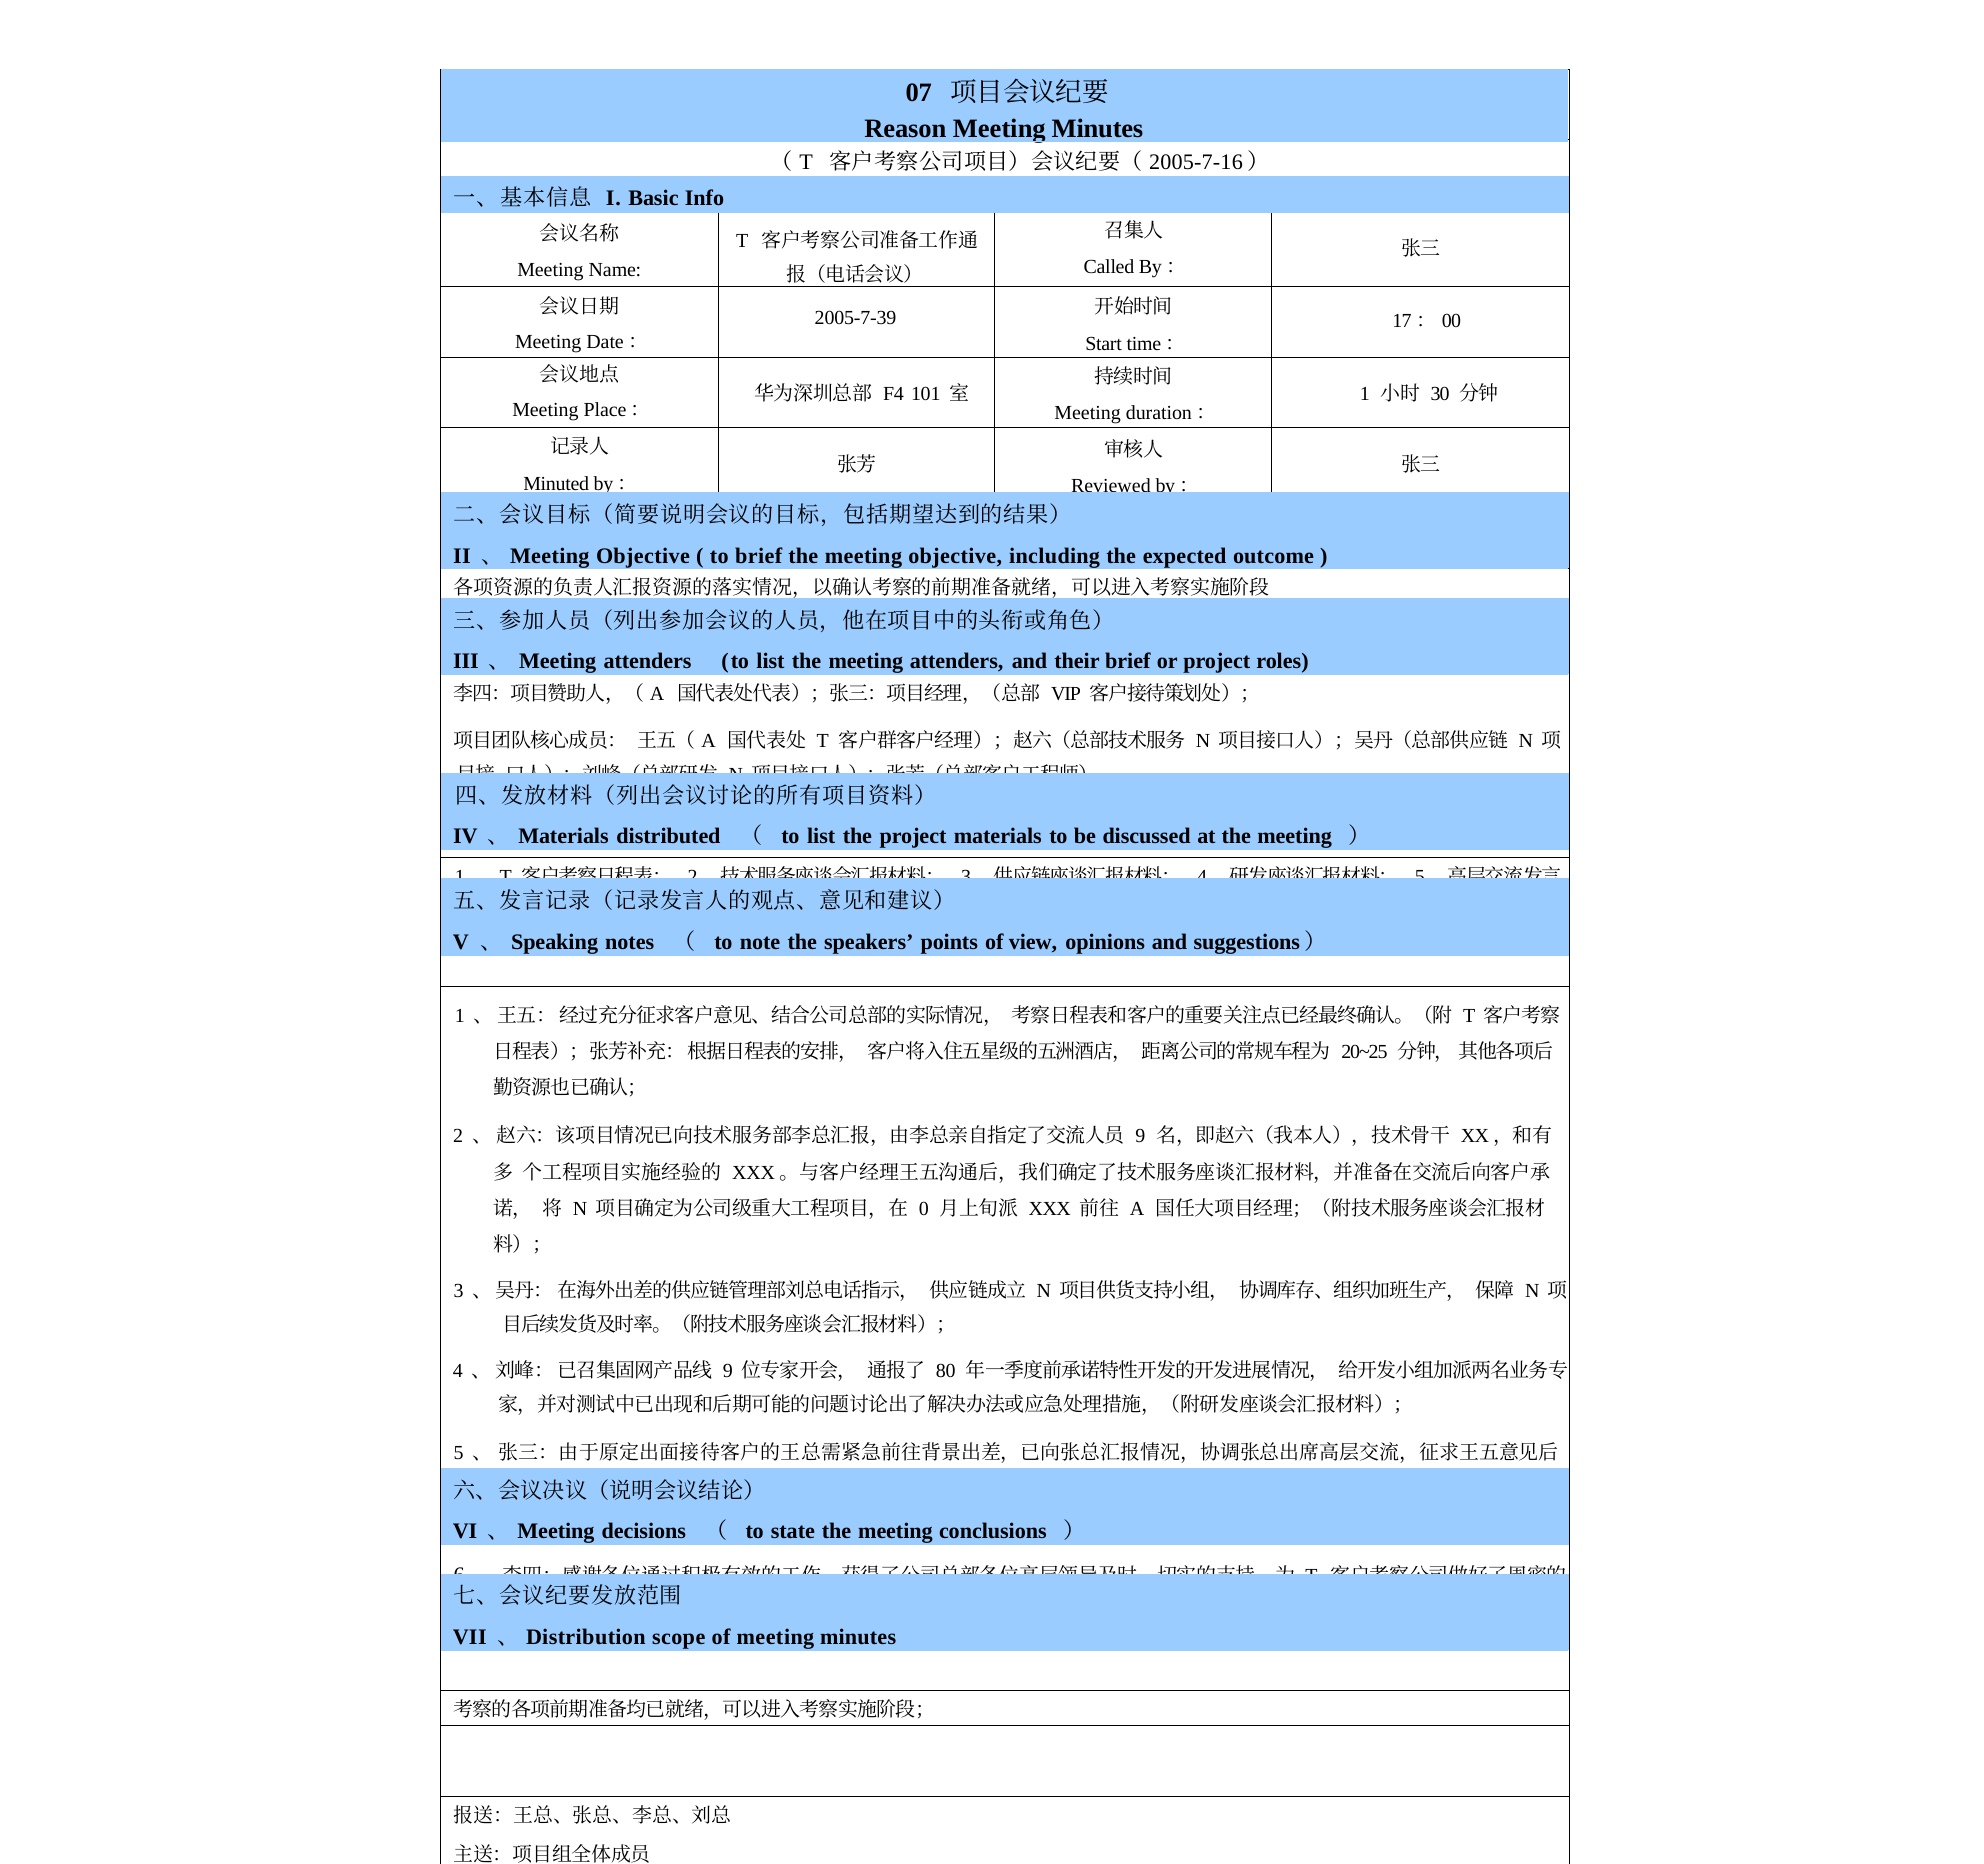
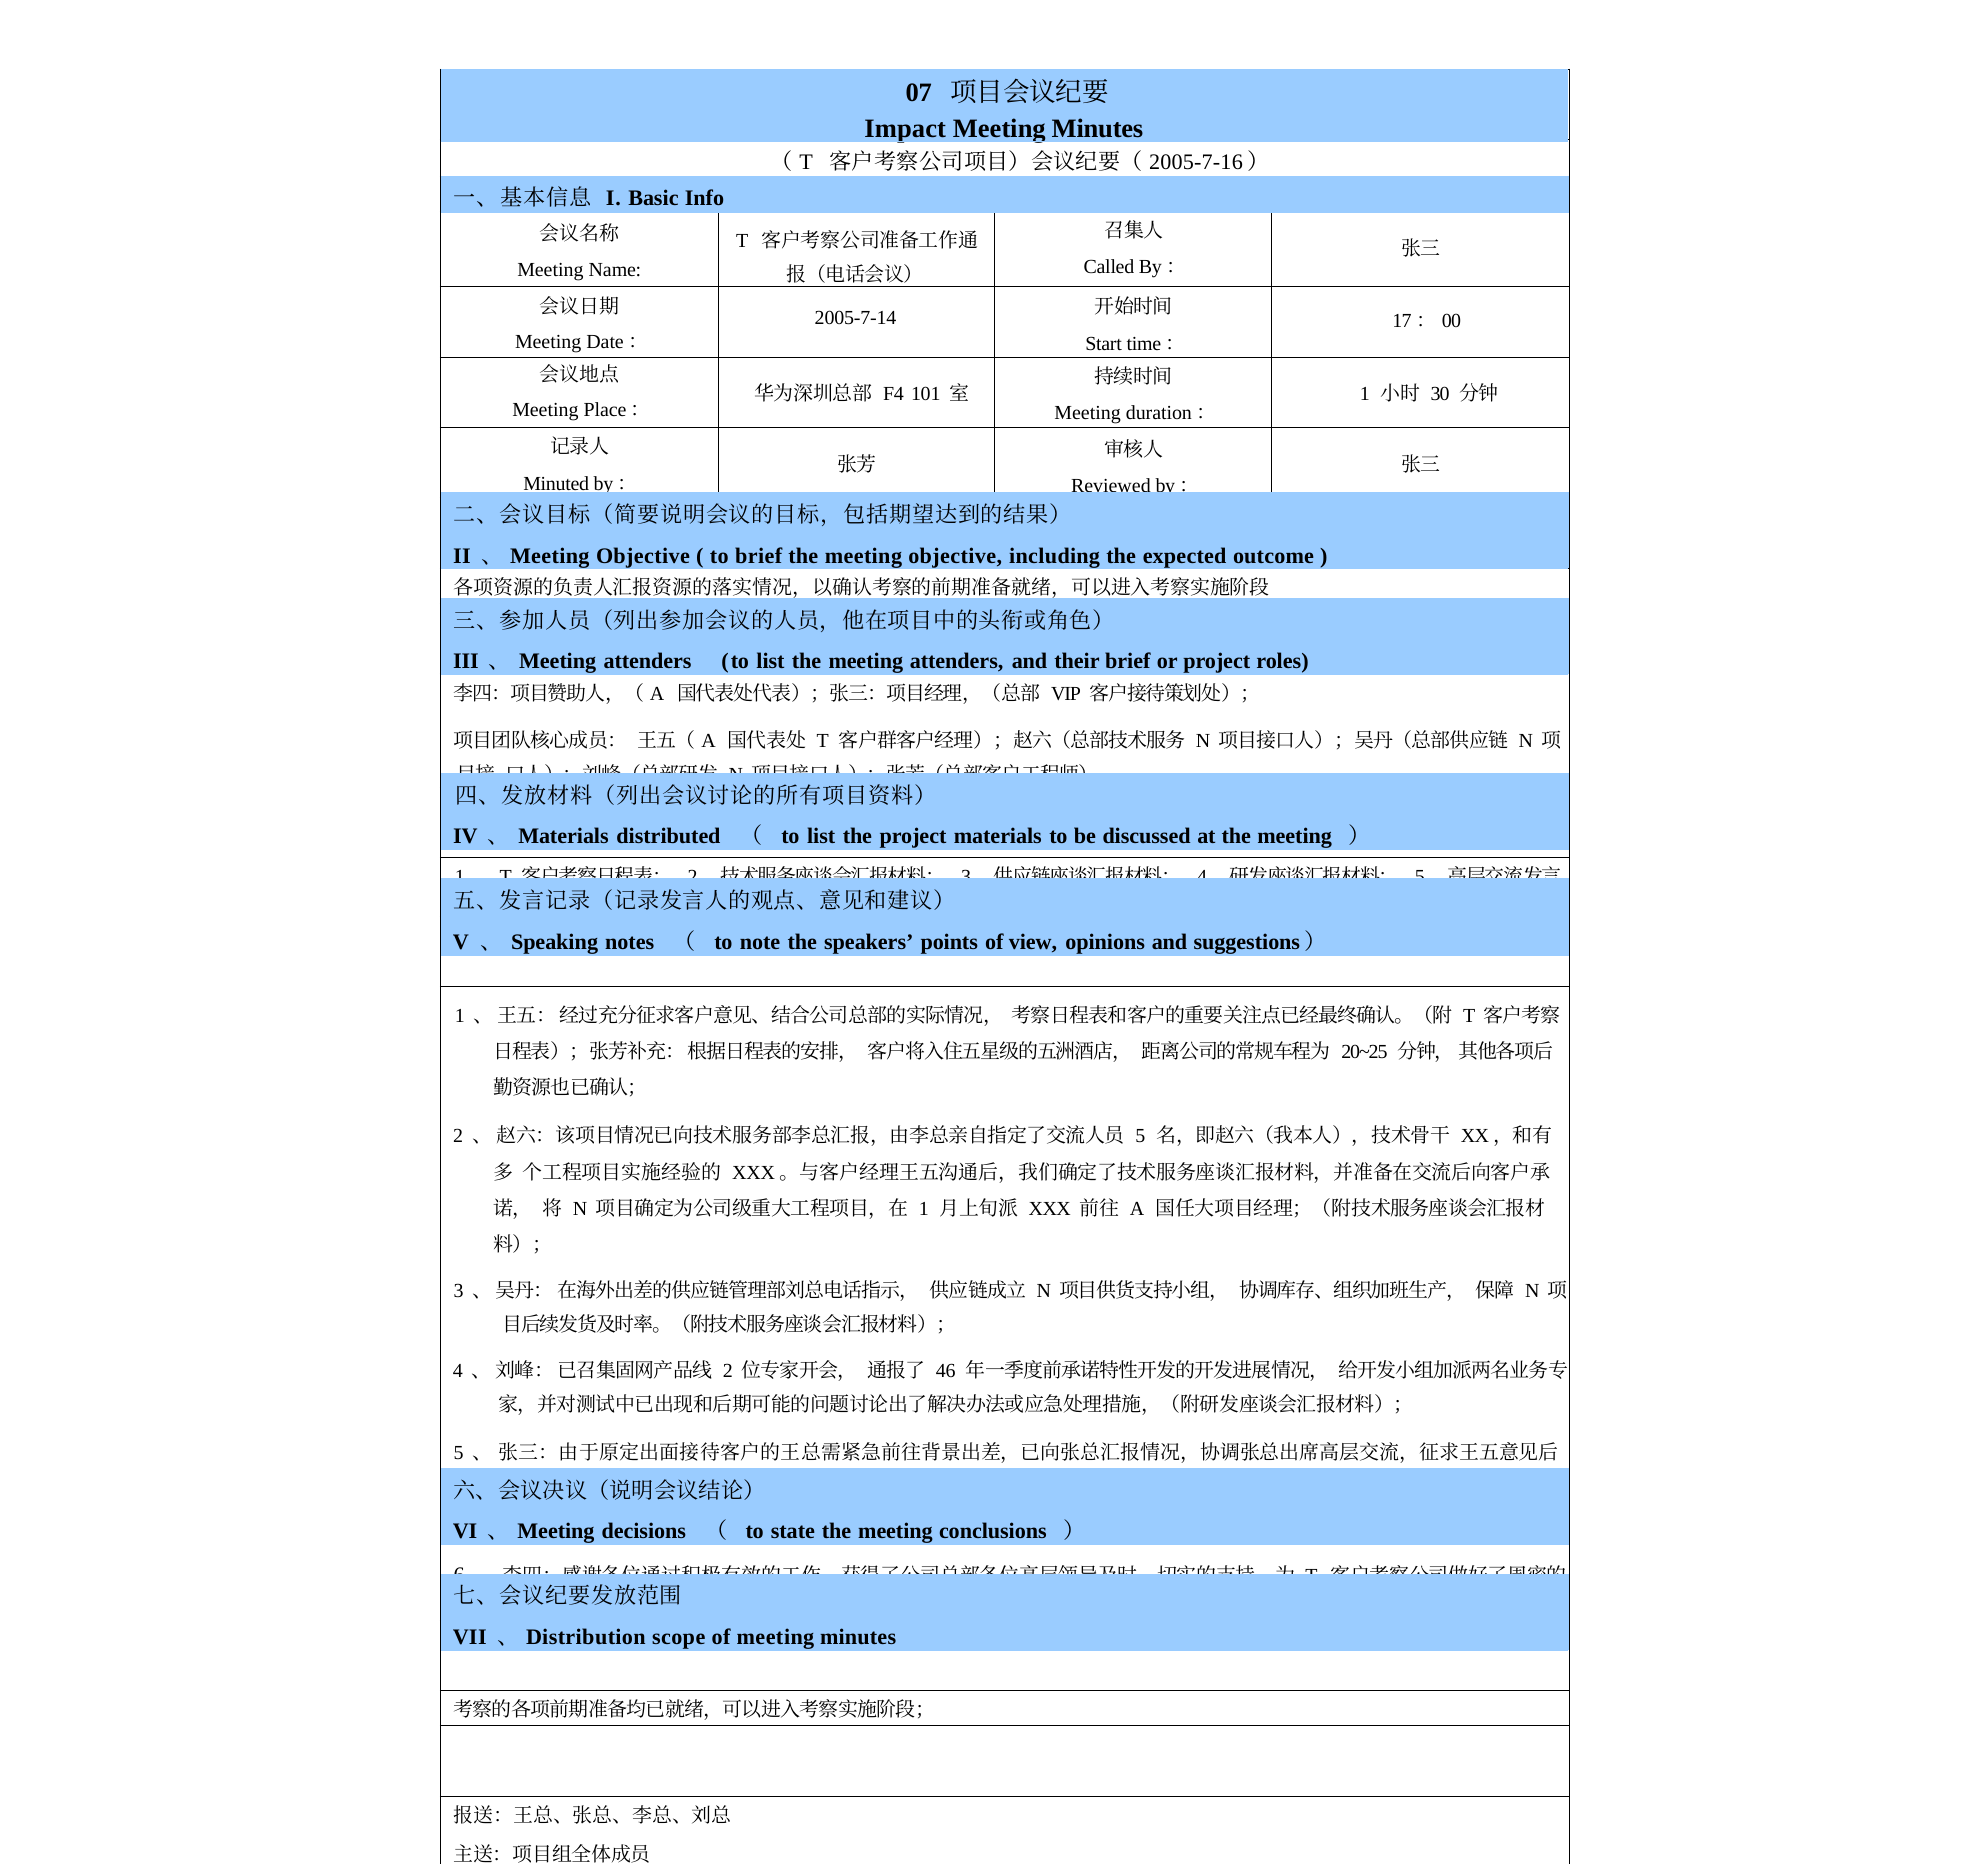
Reason: Reason -> Impact (905, 128)
2005-7-39: 2005-7-39 -> 2005-7-14 (856, 318)
9: 9 -> 5 (1140, 1136)
0: 0 -> 1 (924, 1209)
9: 9 -> 2 (728, 1371)
80: 80 -> 46 (946, 1371)
